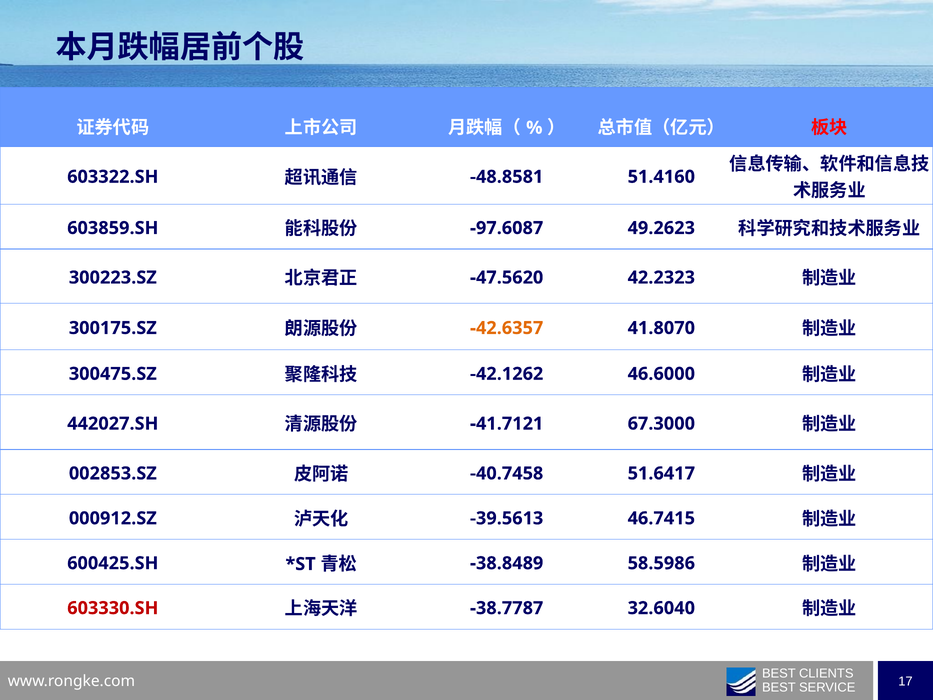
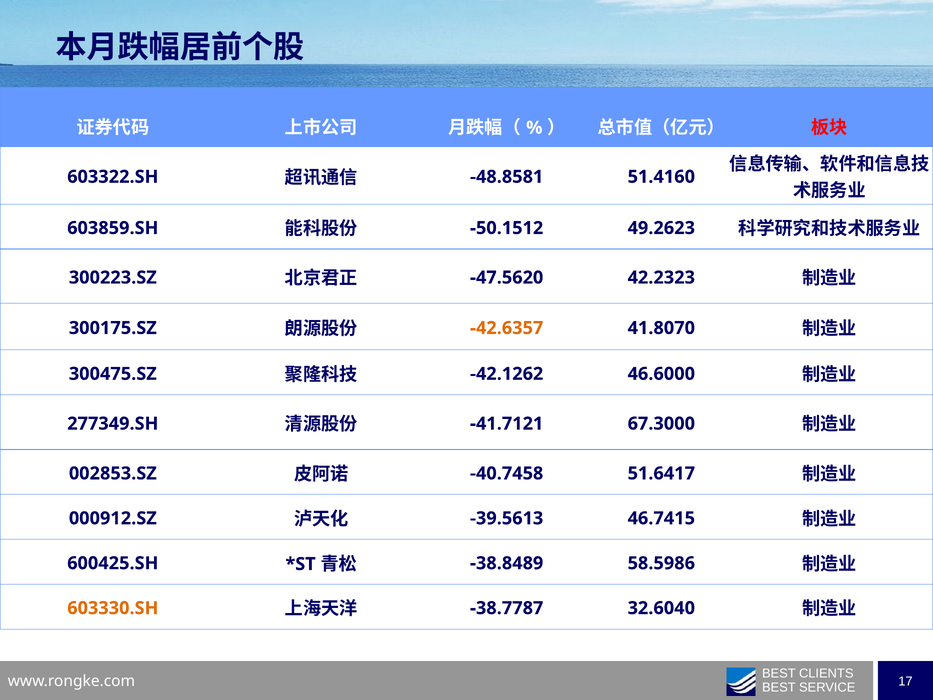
-97.6087: -97.6087 -> -50.1512 (507, 228)
442027.SH: 442027.SH -> 277349.SH (113, 423)
603330.SH colour: red -> orange (113, 608)
